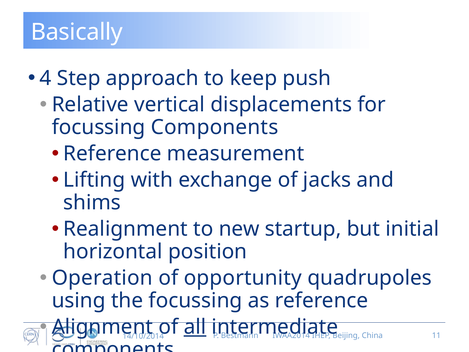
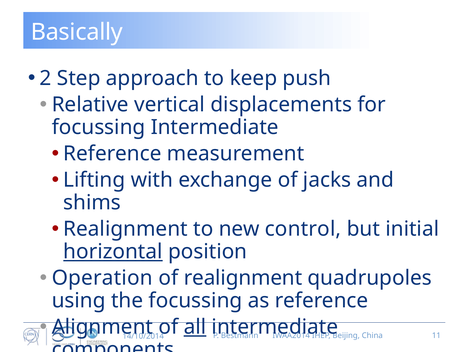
4: 4 -> 2 (46, 78)
focussing Components: Components -> Intermediate (215, 127)
startup: startup -> control (303, 229)
horizontal underline: none -> present (113, 251)
of opportunity: opportunity -> realignment (243, 278)
